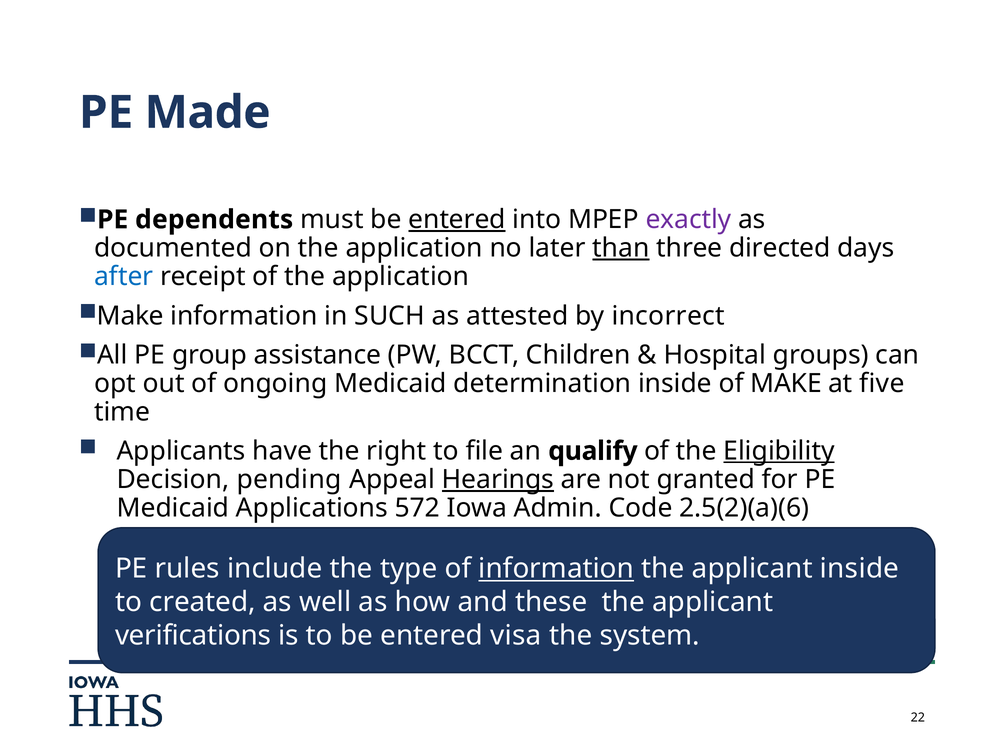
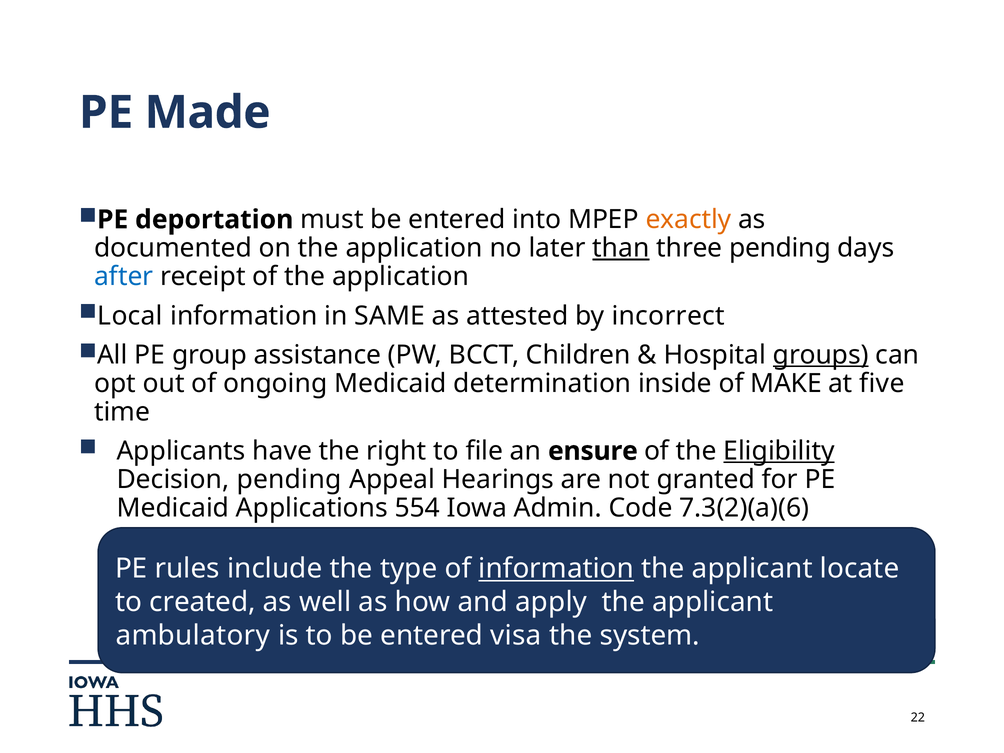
dependents: dependents -> deportation (214, 220)
entered underline: present -> none (457, 220)
exactly colour: purple -> orange (688, 220)
three directed: directed -> pending (780, 248)
Make: Make -> Local (130, 316)
SUCH: SUCH -> SAME (390, 316)
groups underline: none -> present (821, 355)
qualify: qualify -> ensure (593, 451)
Hearings underline: present -> none (498, 480)
572: 572 -> 554 (417, 508)
2.5(2)(a)(6: 2.5(2)(a)(6 -> 7.3(2)(a)(6 (744, 508)
applicant inside: inside -> locate (860, 569)
these: these -> apply (551, 602)
verifications: verifications -> ambulatory (193, 636)
